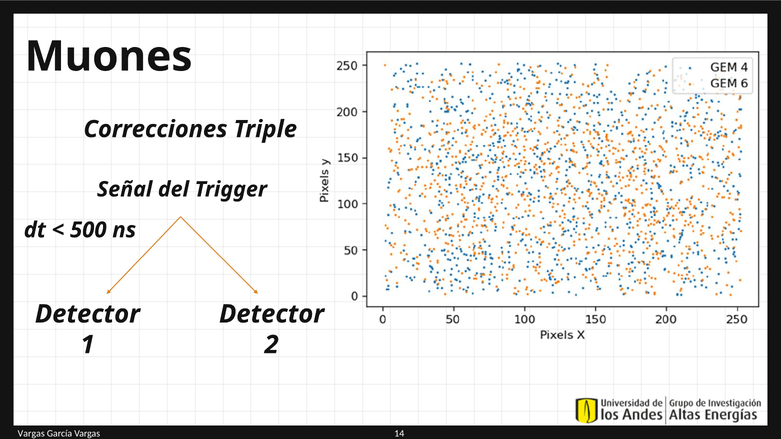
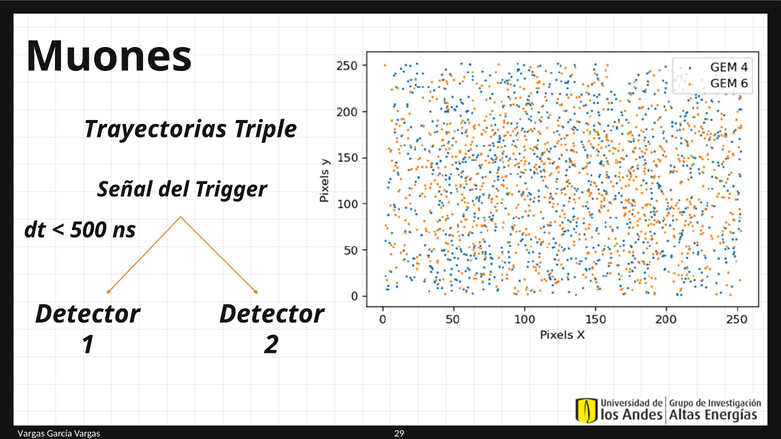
Correcciones: Correcciones -> Trayectorias (155, 129)
14: 14 -> 29 (399, 434)
